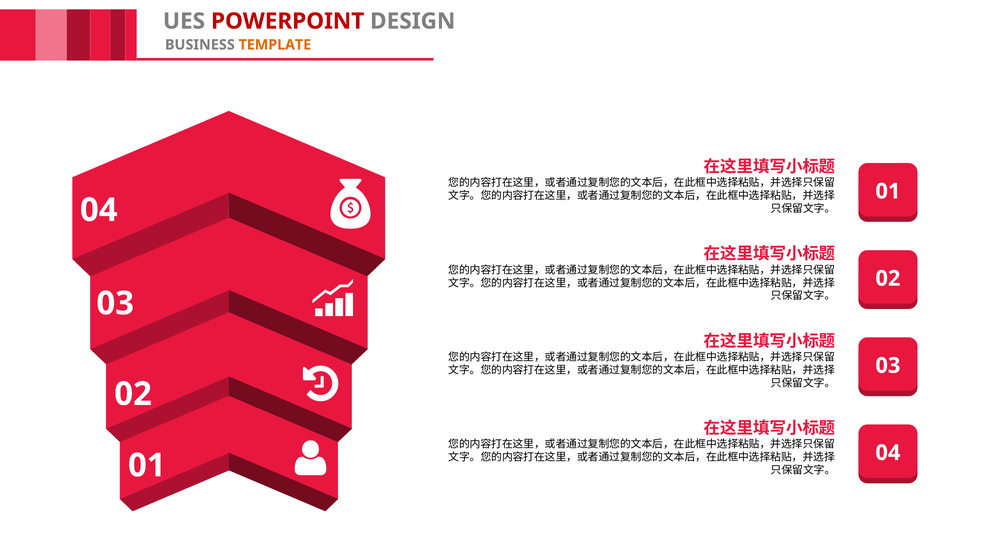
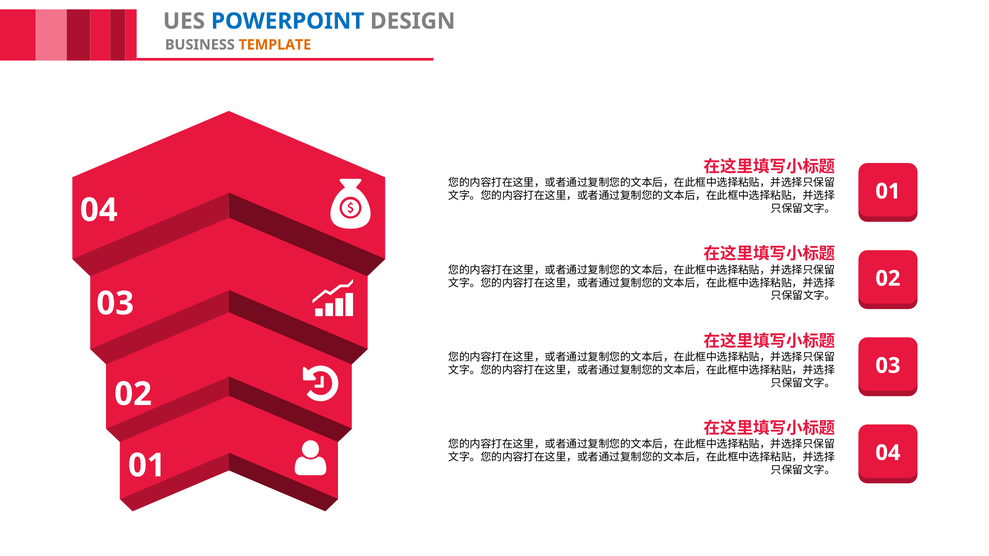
POWERPOINT colour: red -> blue (288, 21)
